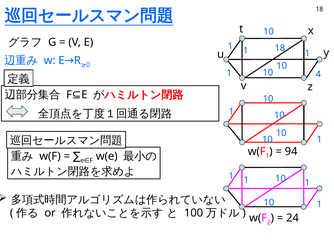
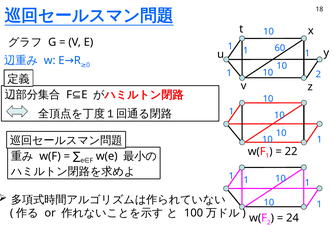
1 18: 18 -> 60 (280, 48)
1 4: 4 -> 2 (318, 75)
94: 94 -> 22 (291, 152)
